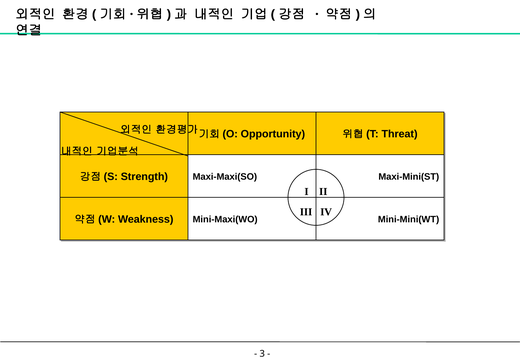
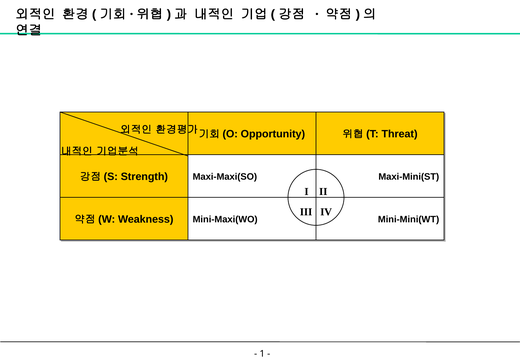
3: 3 -> 1 (262, 354)
